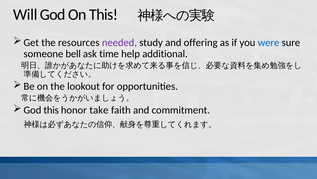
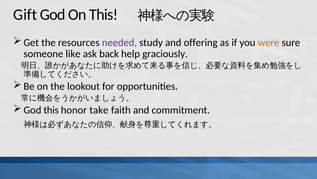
Will: Will -> Gift (25, 14)
were colour: blue -> orange (269, 42)
bell: bell -> like (73, 54)
time: time -> back (109, 54)
additional: additional -> graciously (165, 54)
